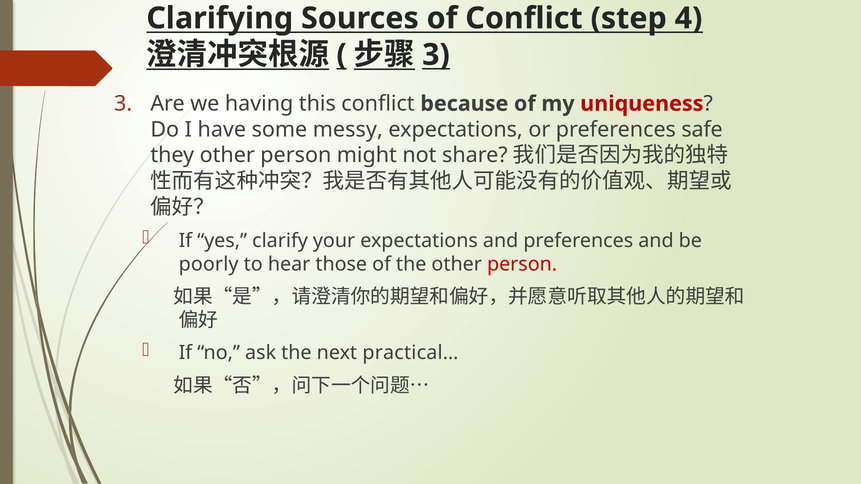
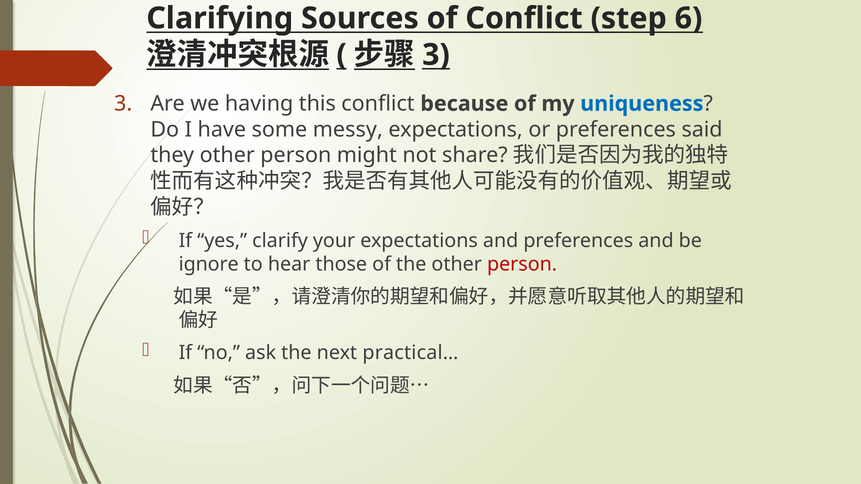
4: 4 -> 6 (689, 18)
uniqueness colour: red -> blue (642, 104)
safe: safe -> said (702, 130)
poorly: poorly -> ignore (209, 264)
